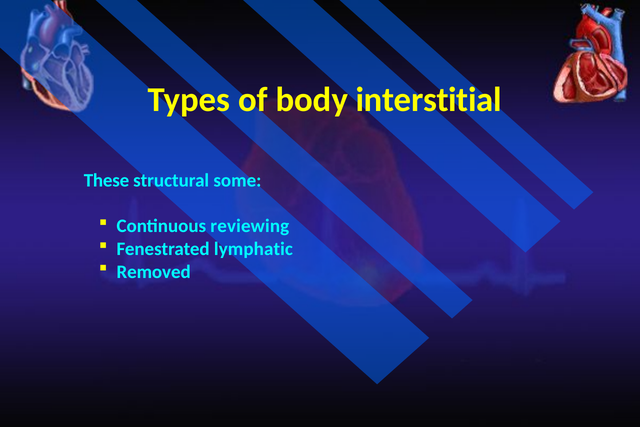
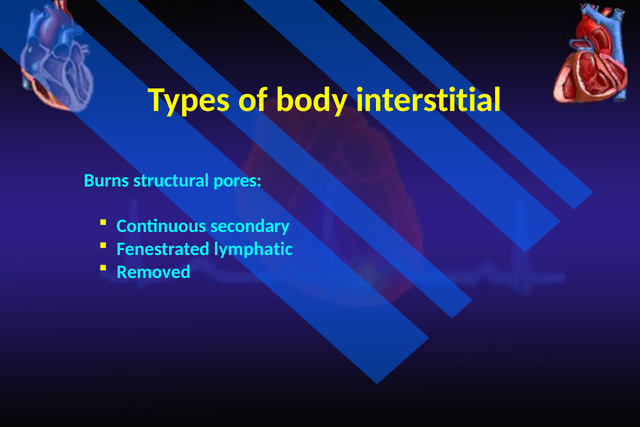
These: These -> Burns (106, 181)
some: some -> pores (238, 181)
reviewing: reviewing -> secondary (250, 226)
